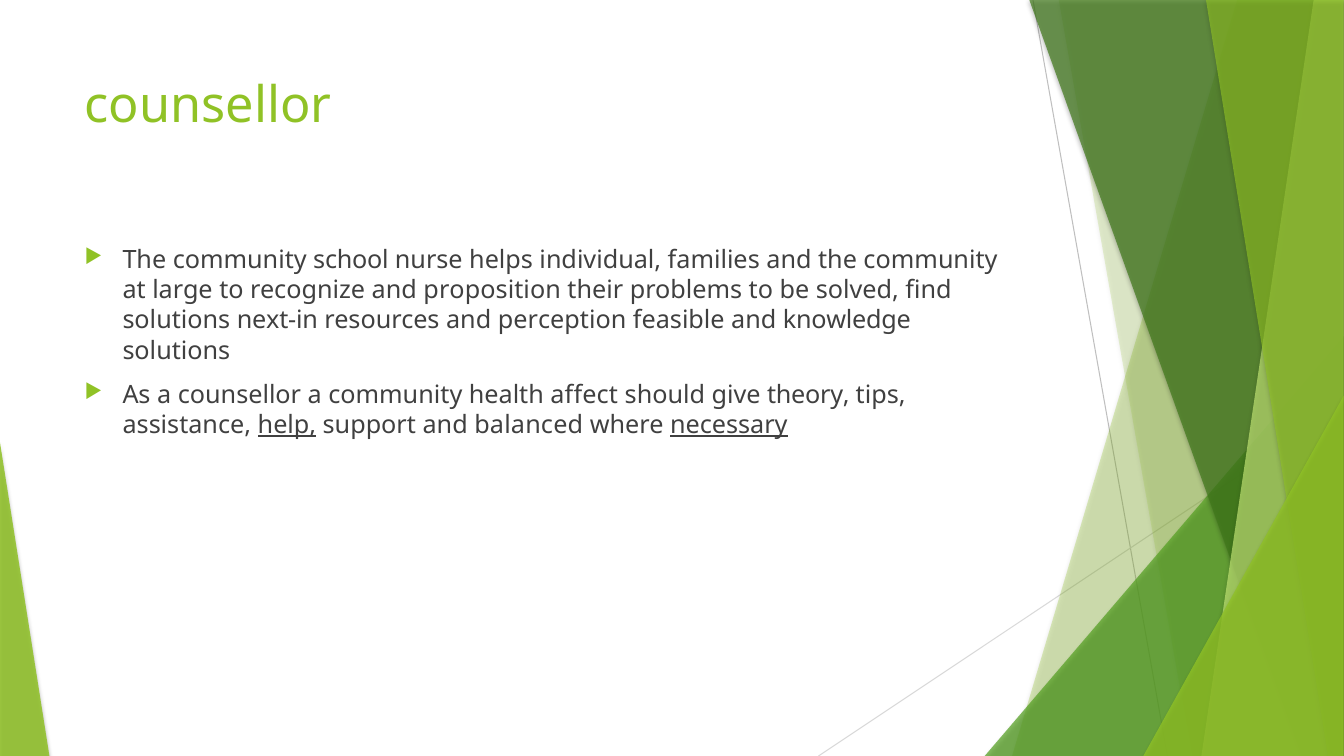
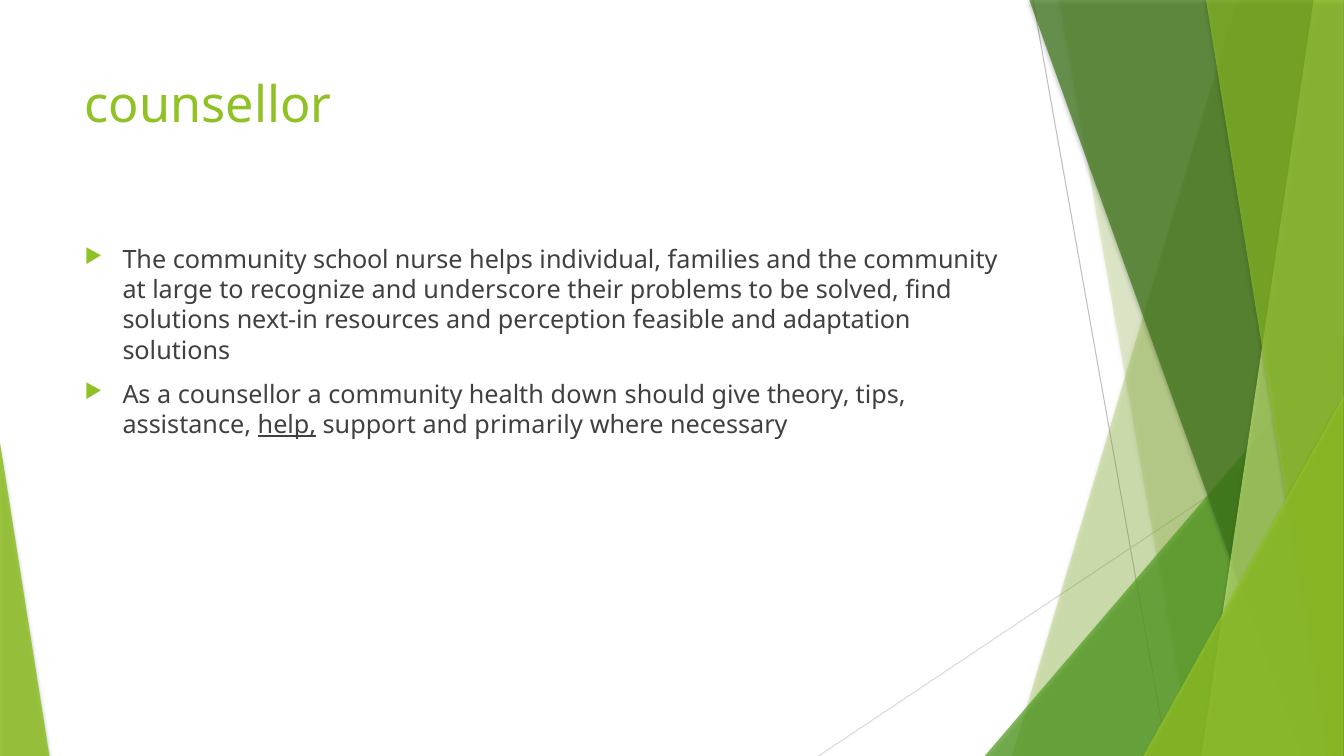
proposition: proposition -> underscore (492, 290)
knowledge: knowledge -> adaptation (847, 321)
affect: affect -> down (584, 395)
balanced: balanced -> primarily (529, 425)
necessary underline: present -> none (729, 425)
